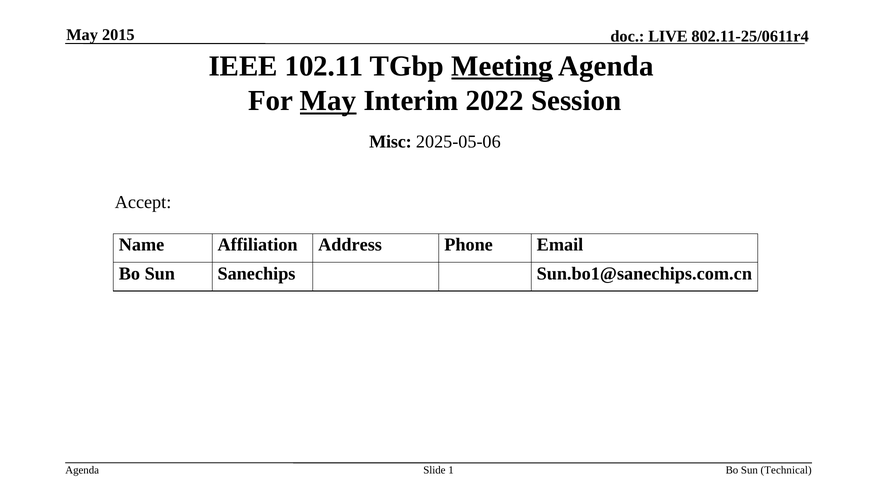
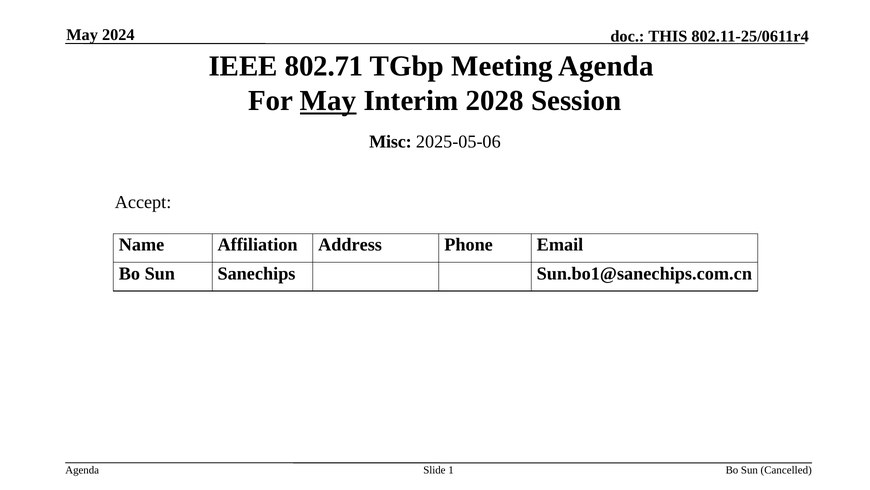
2015: 2015 -> 2024 (118, 35)
LIVE: LIVE -> THIS (668, 36)
102.11: 102.11 -> 802.71 (324, 66)
Meeting underline: present -> none (502, 66)
2022: 2022 -> 2028 (495, 101)
Technical: Technical -> Cancelled (786, 469)
